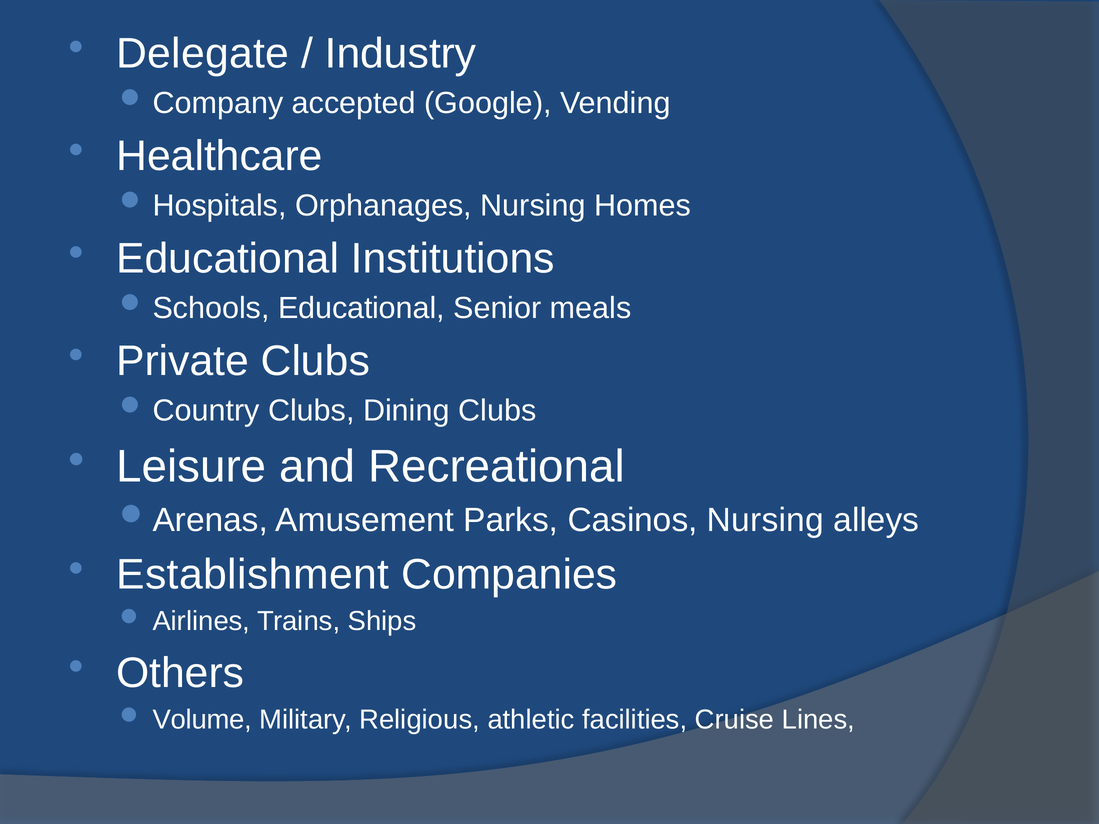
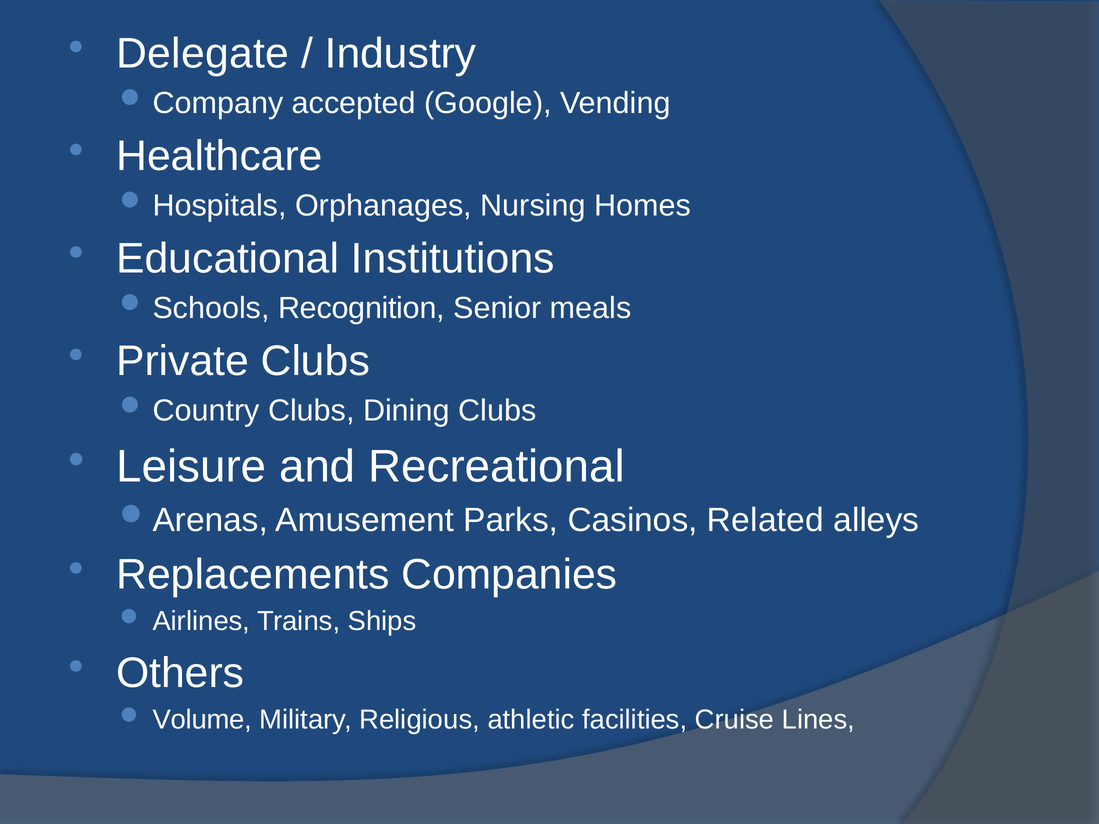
Educational: Educational -> Recognition (361, 308)
Casinos Nursing: Nursing -> Related (765, 520)
Establishment: Establishment -> Replacements (253, 575)
